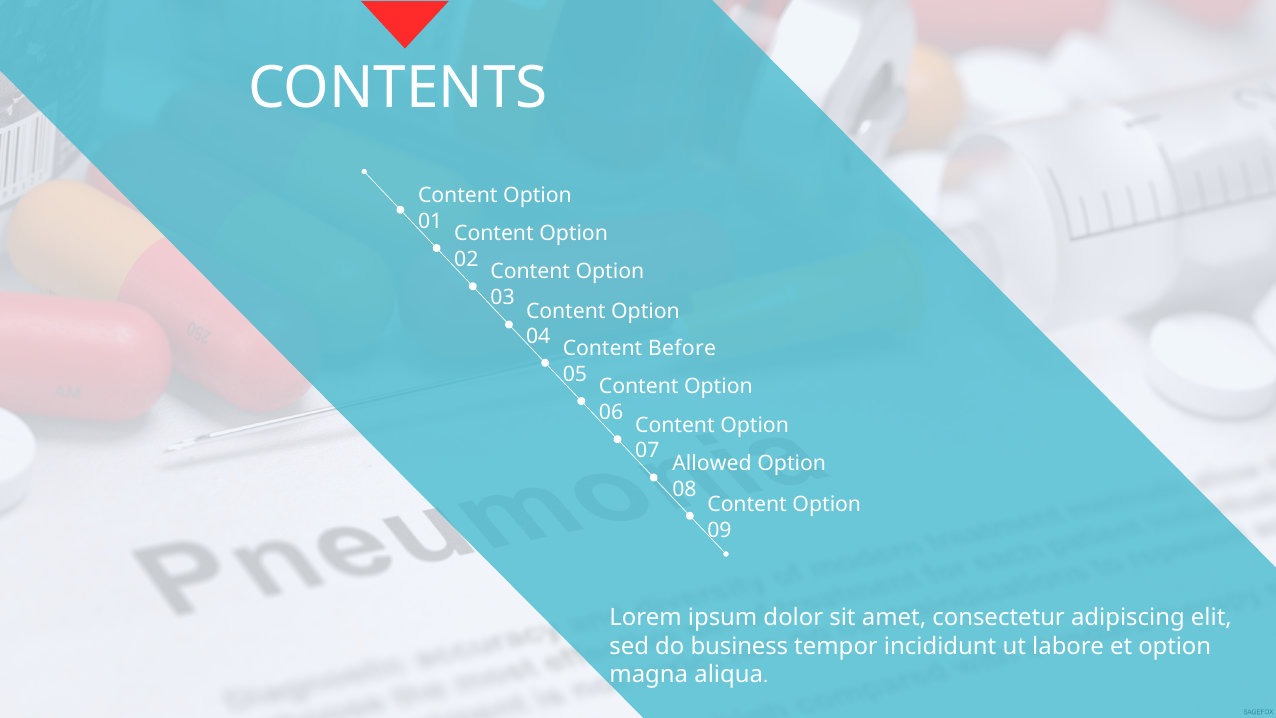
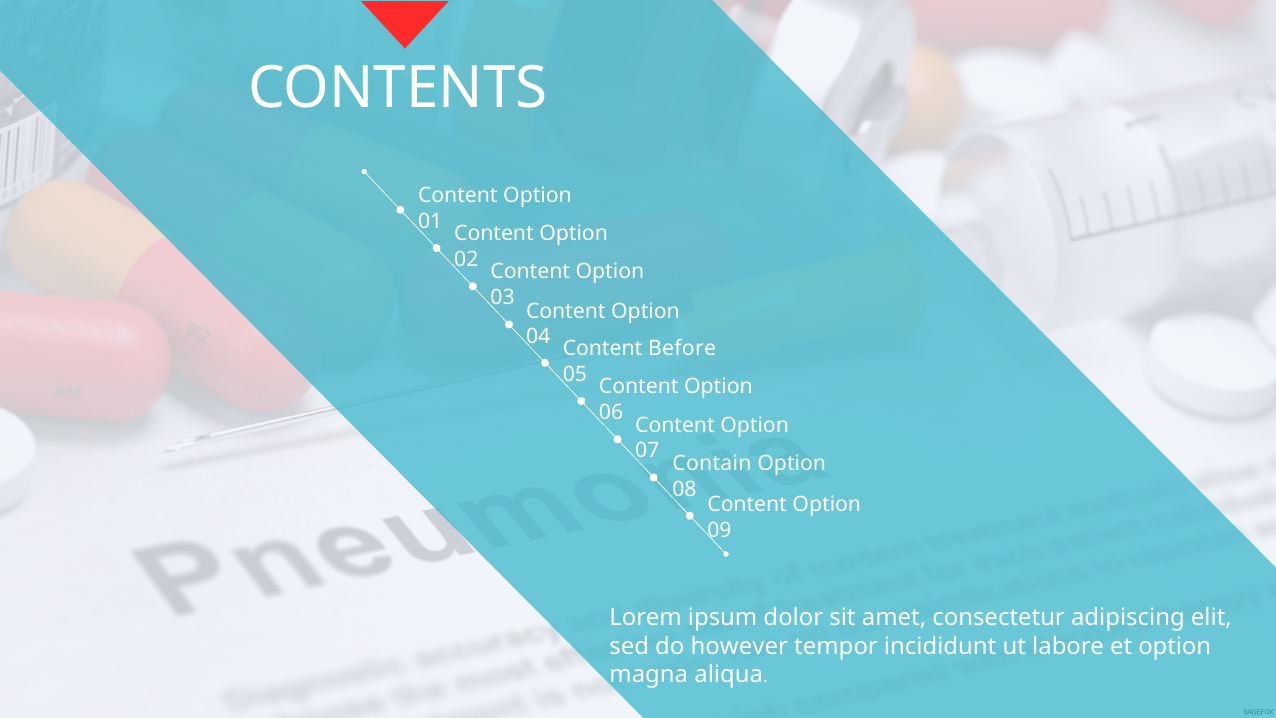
Allowed: Allowed -> Contain (712, 463)
business: business -> however (739, 646)
